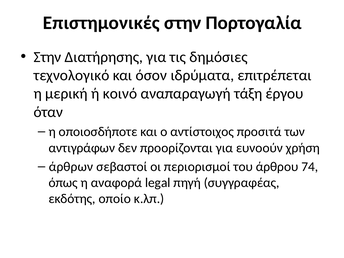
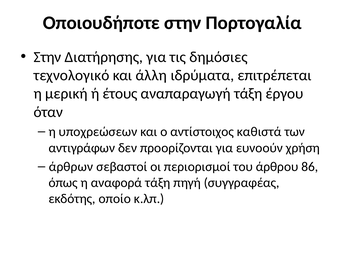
Επιστημονικές: Επιστημονικές -> Οποιουδήποτε (101, 23)
όσον: όσον -> άλλη (151, 75)
κοινό: κοινό -> έτους (120, 94)
οποιοσδήποτε: οποιοσδήποτε -> υποχρεώσεων (98, 132)
προσιτά: προσιτά -> καθιστά (259, 132)
74: 74 -> 86 (310, 167)
αναφορά legal: legal -> τάξη (158, 183)
